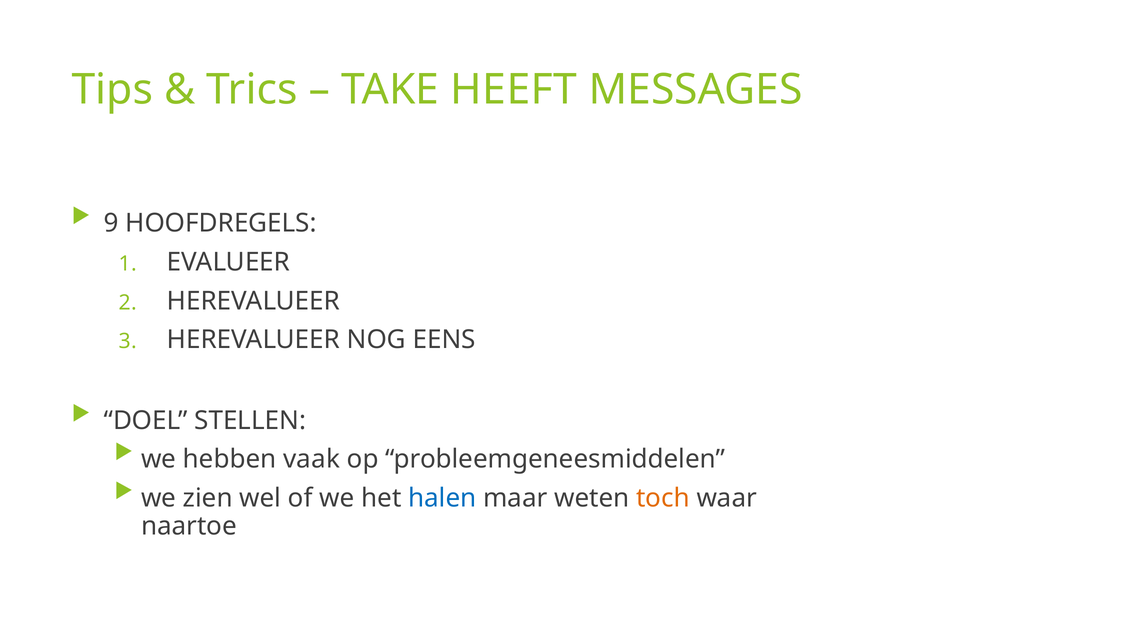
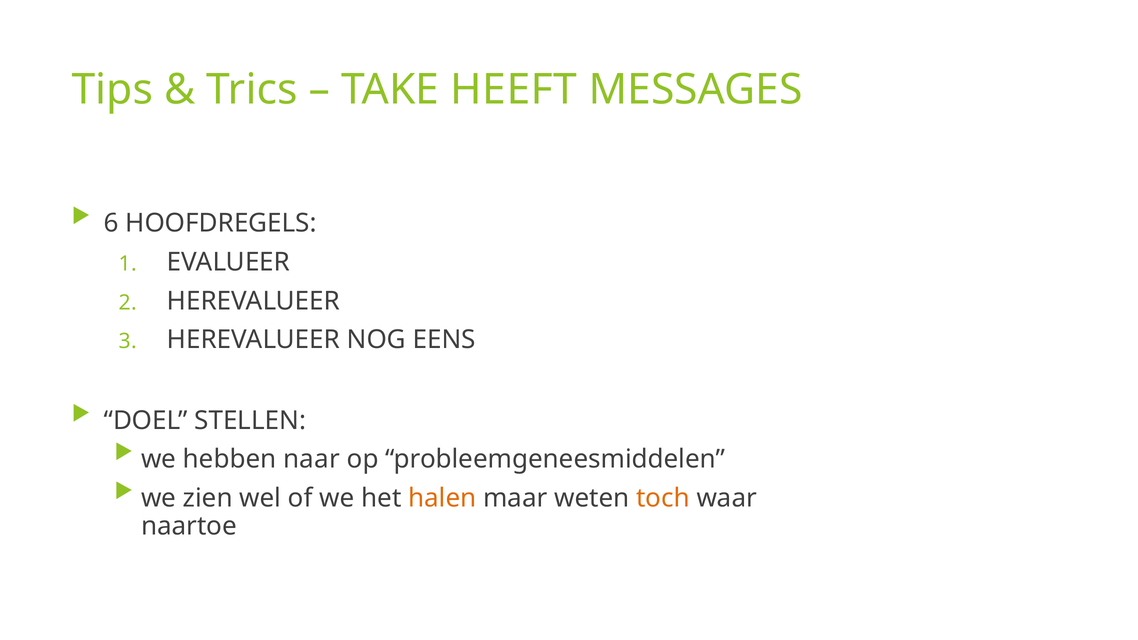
9: 9 -> 6 (111, 223)
vaak: vaak -> naar (311, 459)
halen colour: blue -> orange (442, 498)
